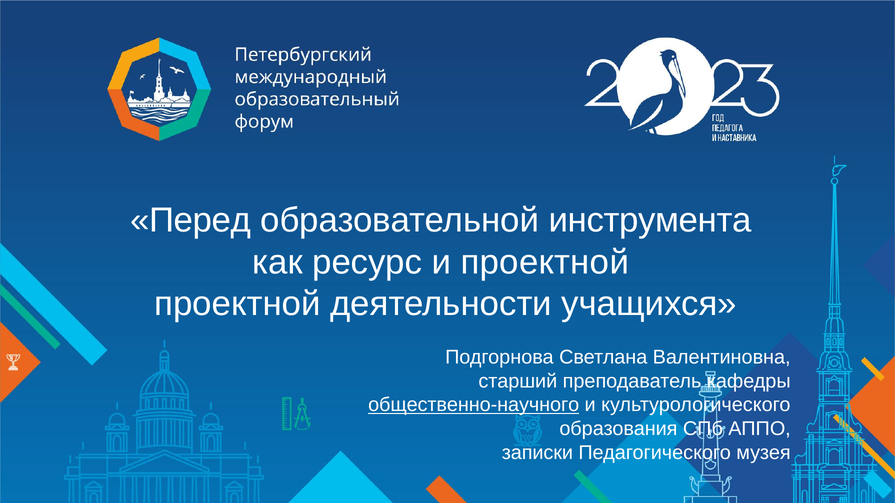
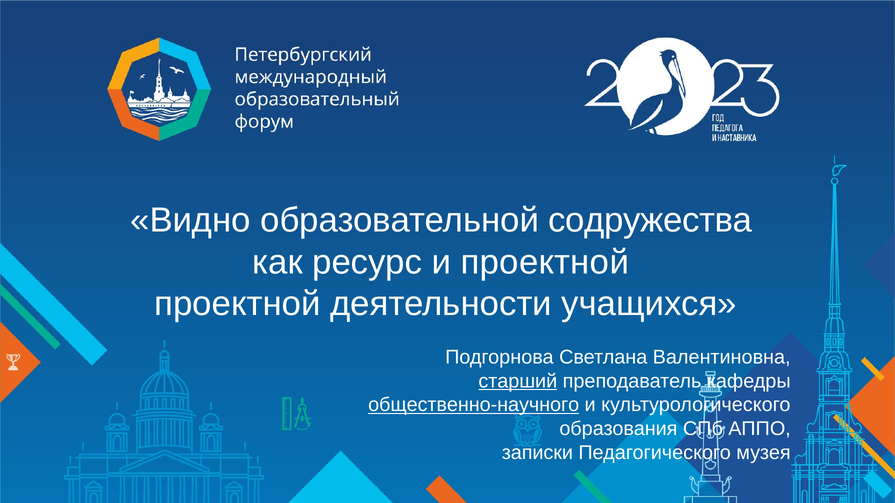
Перед: Перед -> Видно (190, 221)
инструмента: инструмента -> содружества (650, 221)
старший underline: none -> present (518, 381)
